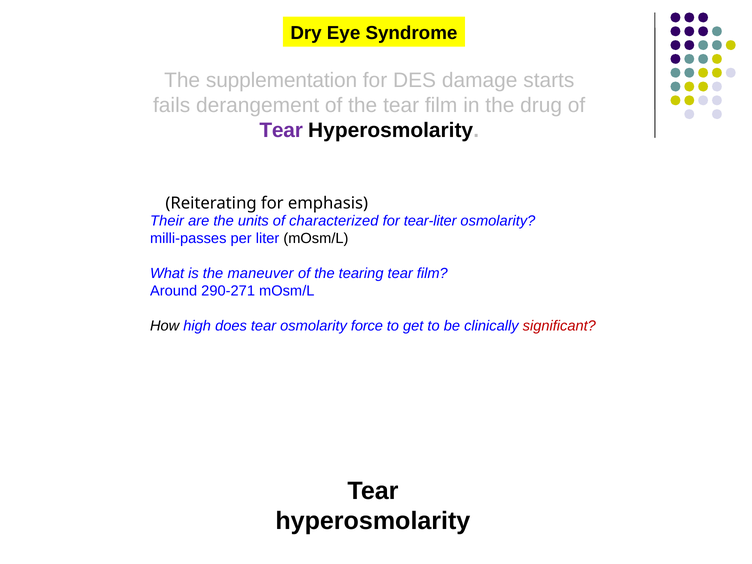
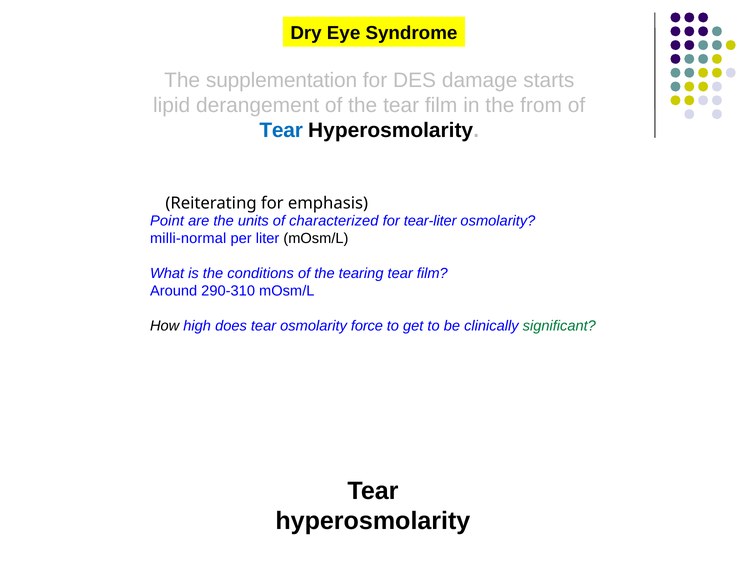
fails: fails -> lipid (172, 105)
drug: drug -> from (541, 105)
Tear colour: purple -> blue (281, 131)
Their: Their -> Point (167, 221)
milli-passes: milli-passes -> milli-normal (188, 238)
maneuver: maneuver -> conditions (261, 274)
290-271: 290-271 -> 290-310 (228, 291)
significant colour: red -> green (559, 326)
